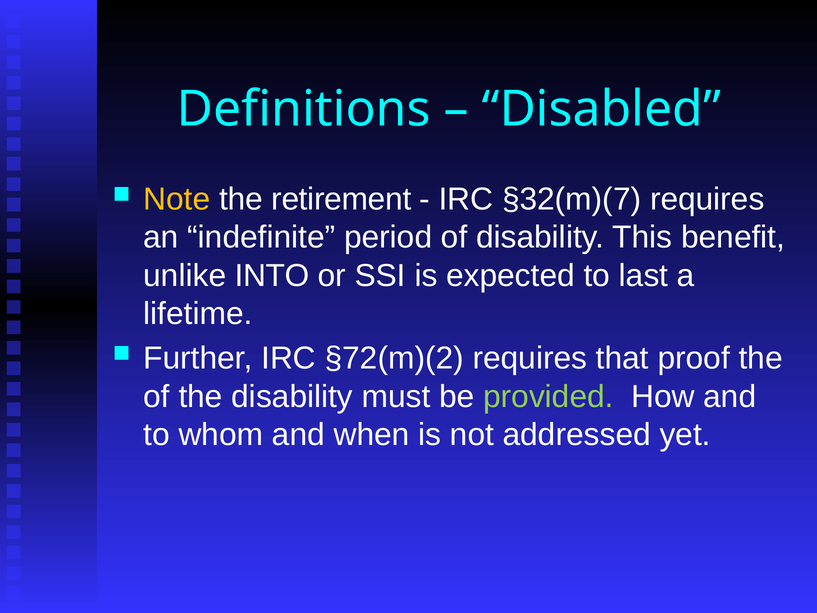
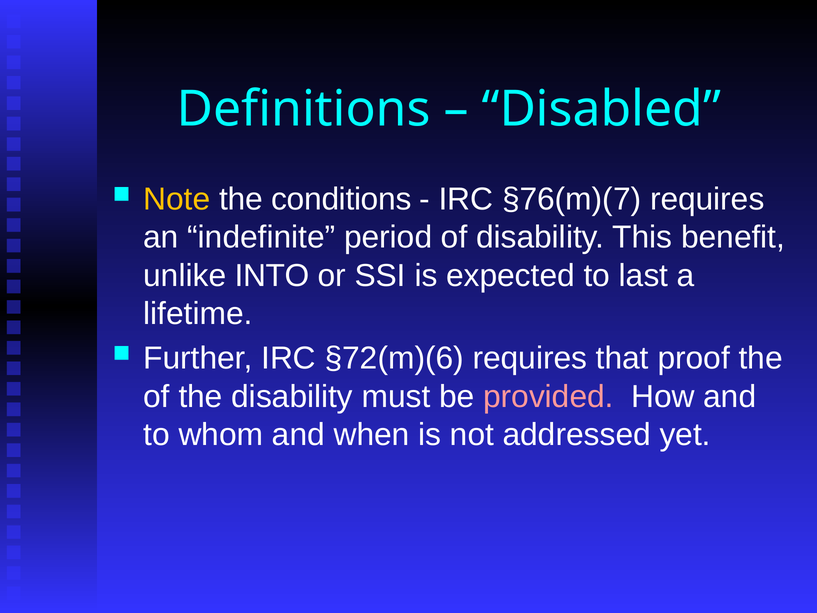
retirement: retirement -> conditions (341, 199)
§32(m)(7: §32(m)(7 -> §76(m)(7 (572, 199)
§72(m)(2: §72(m)(2 -> §72(m)(6 (394, 358)
provided colour: light green -> pink (548, 396)
